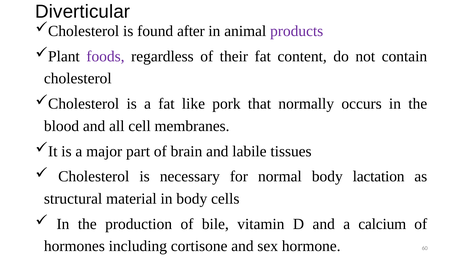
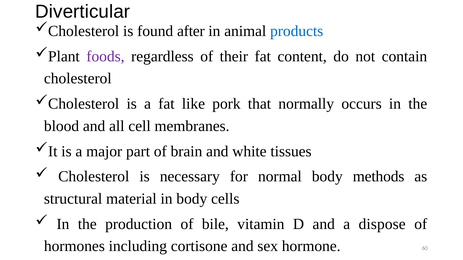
products colour: purple -> blue (297, 31)
labile: labile -> white (249, 152)
lactation: lactation -> methods (379, 177)
calcium: calcium -> dispose (382, 224)
